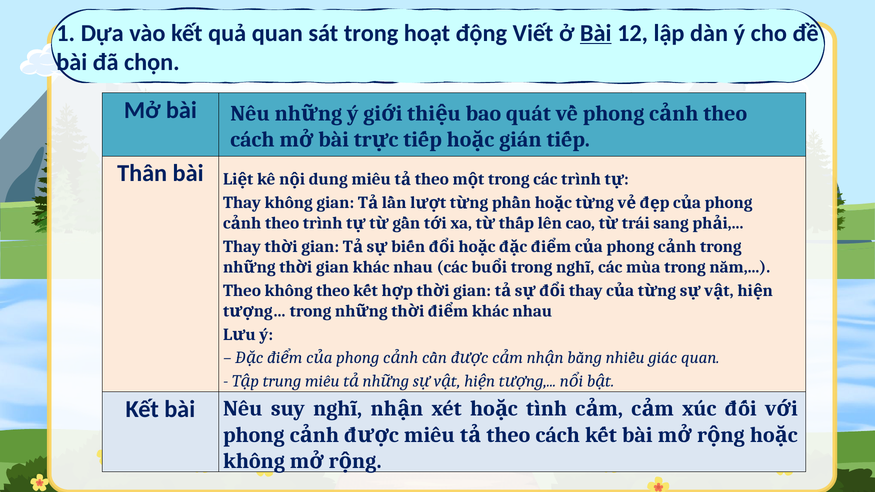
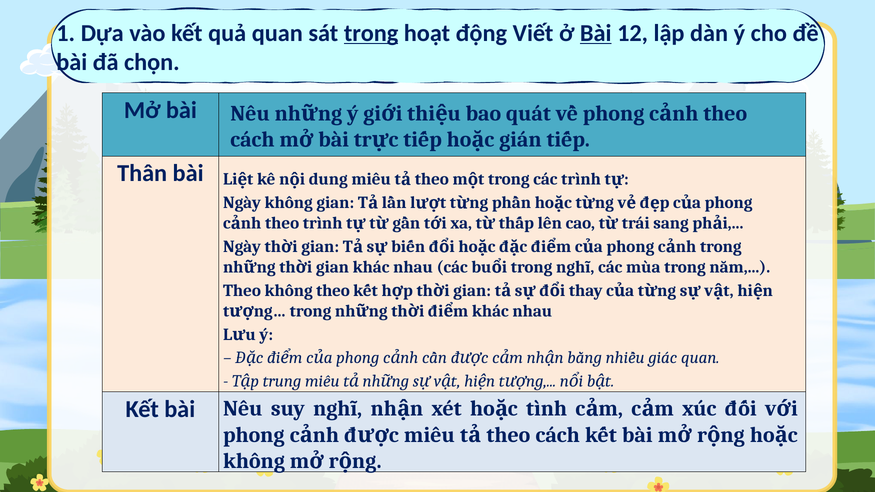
trong underline: none -> present (371, 33)
Thay: Thay -> Ngày (242, 203)
Thay: Thay -> Ngày (242, 247)
